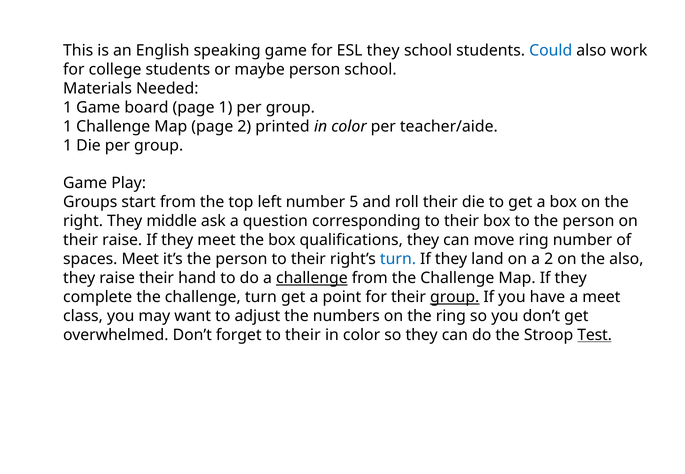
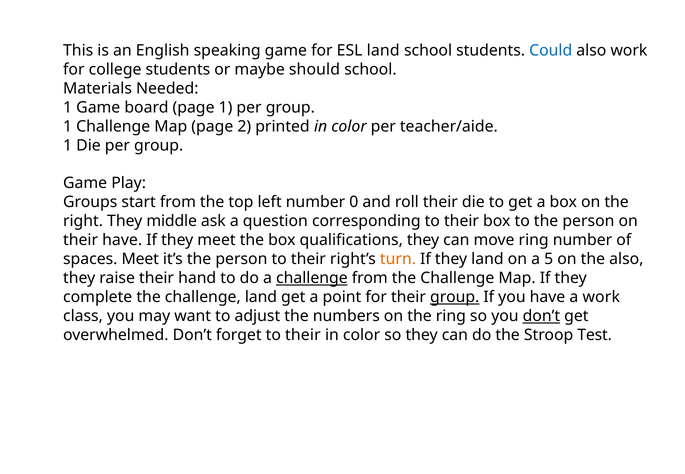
ESL they: they -> land (383, 51)
maybe person: person -> should (314, 70)
5: 5 -> 0 (354, 202)
their raise: raise -> have (122, 240)
turn colour: blue -> orange (398, 259)
a 2: 2 -> 5 (549, 259)
challenge turn: turn -> land (261, 297)
a meet: meet -> work (601, 297)
don’t underline: none -> present (541, 316)
Test underline: present -> none (595, 335)
